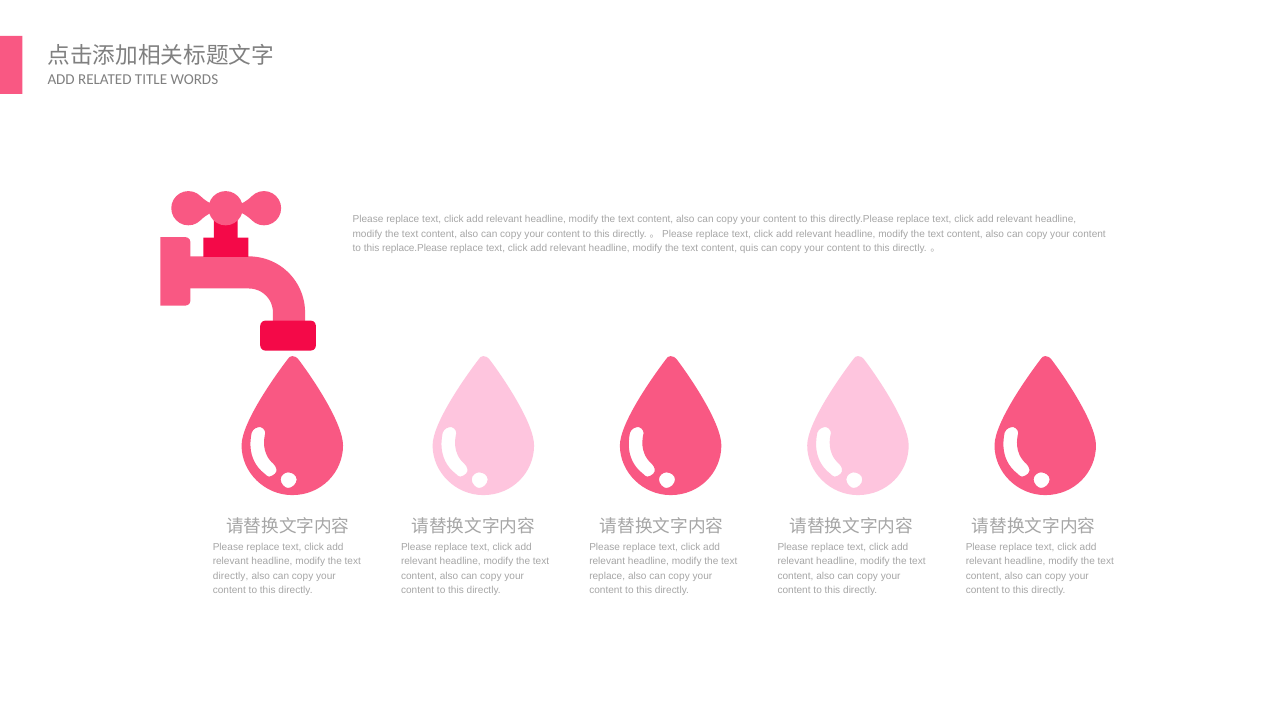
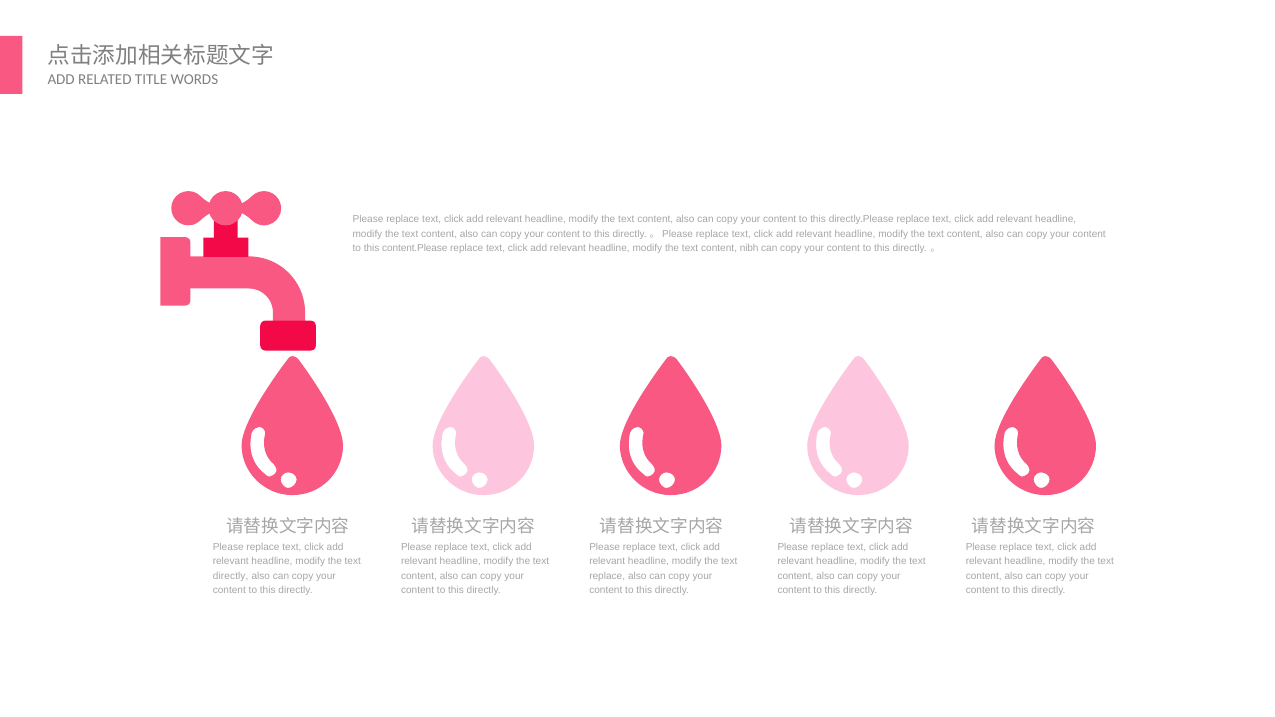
replace.Please: replace.Please -> content.Please (415, 249)
quis: quis -> nibh (749, 249)
